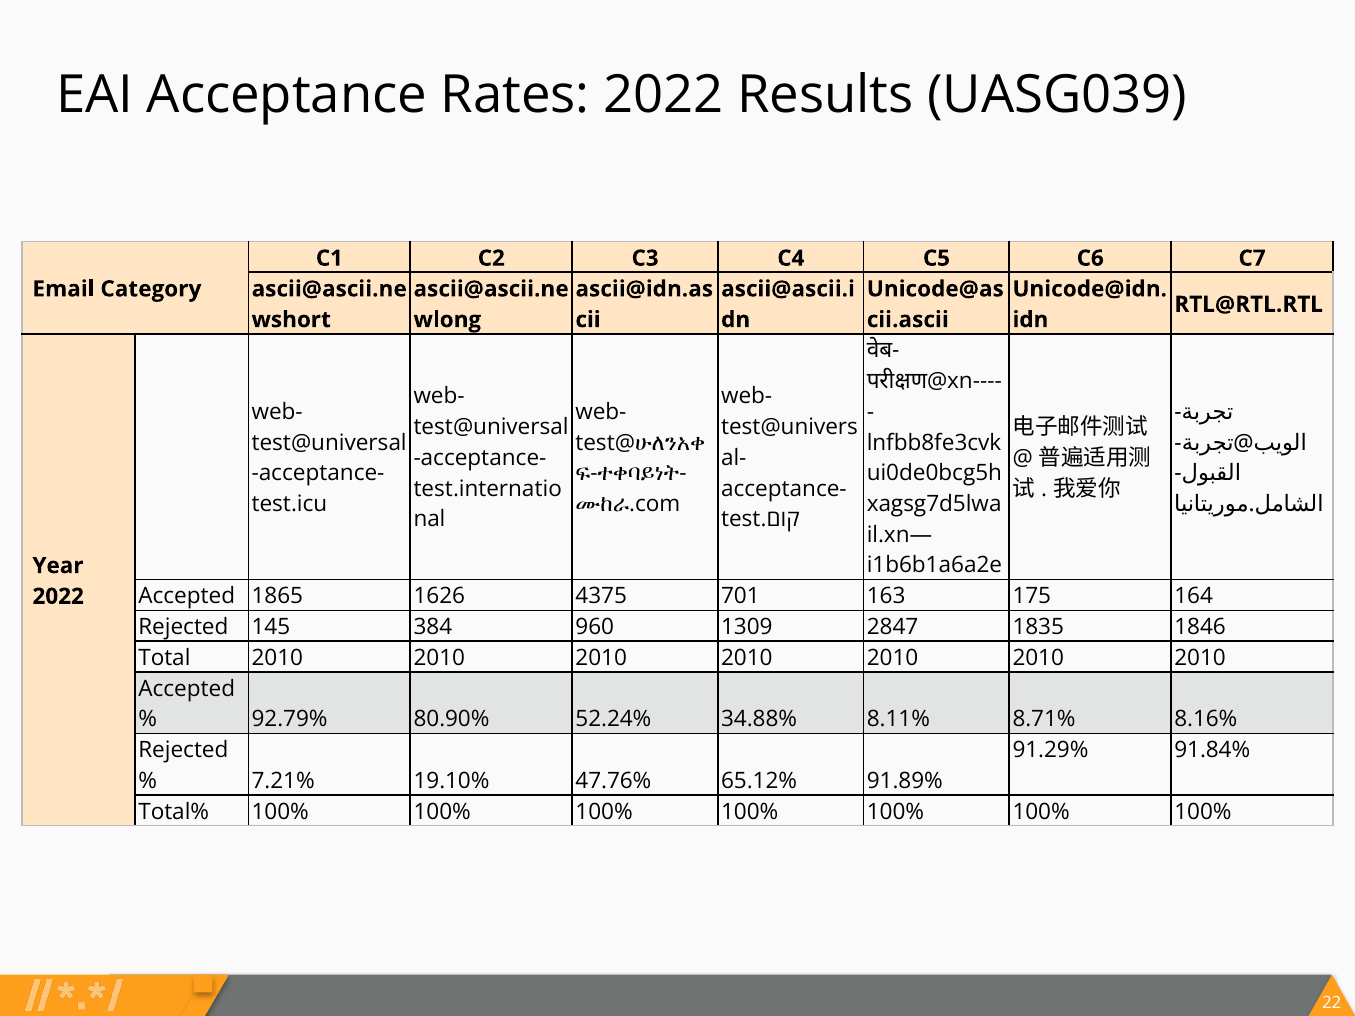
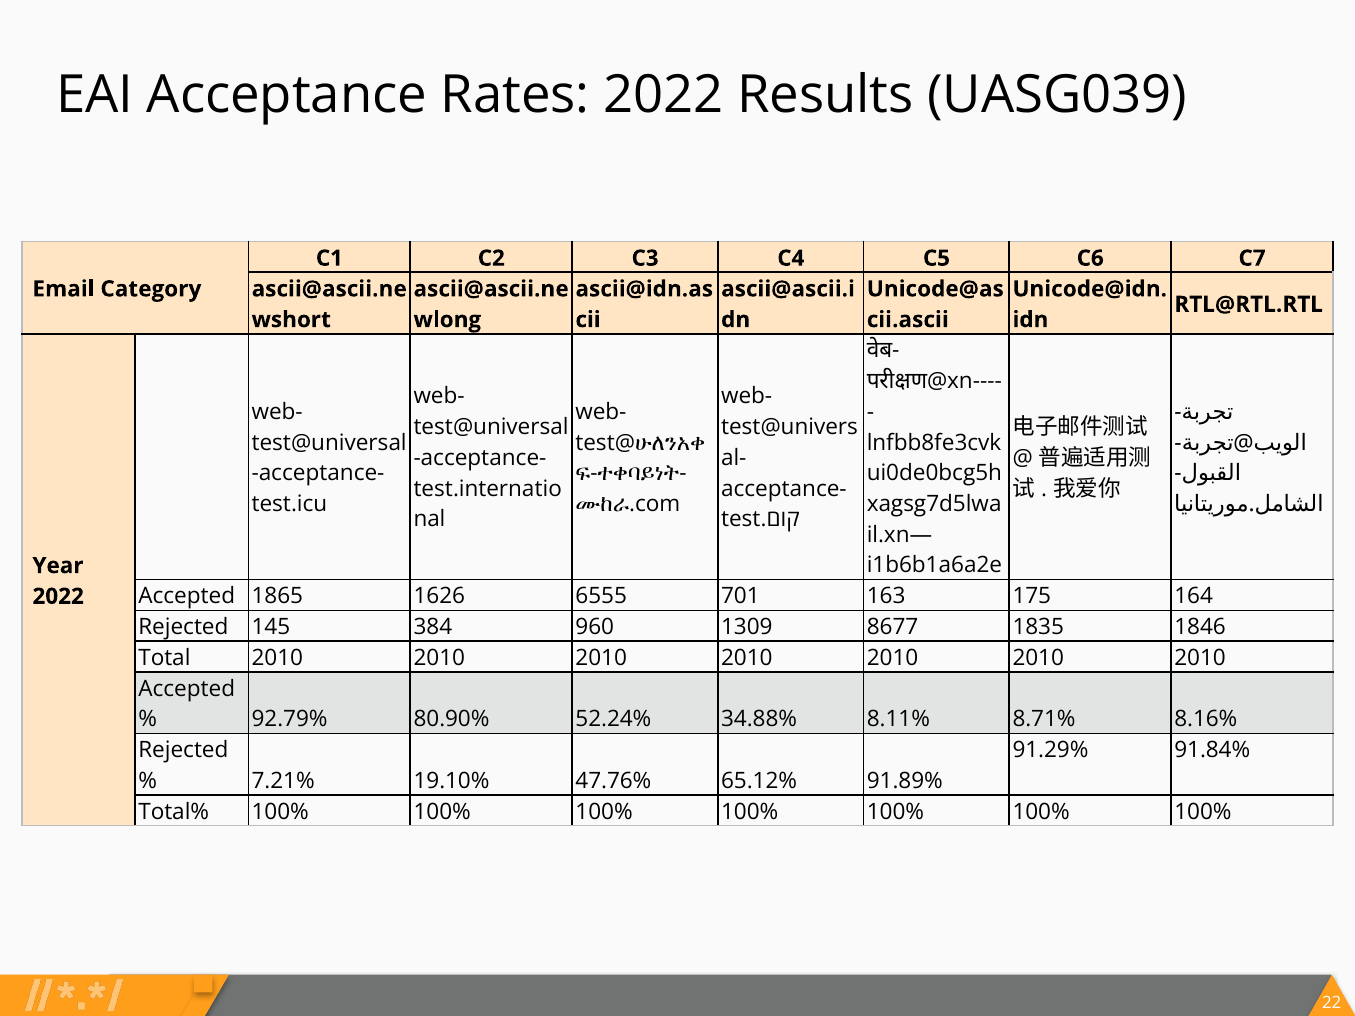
4375: 4375 -> 6555 (601, 596)
2847: 2847 -> 8677 (893, 627)
